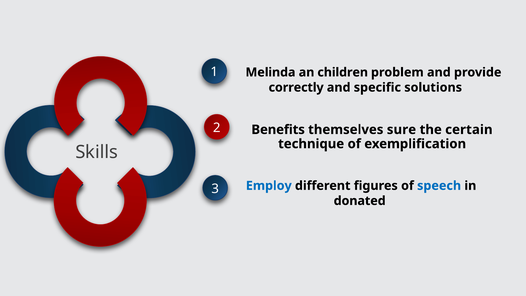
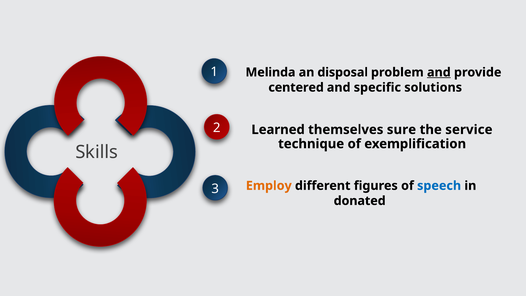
children: children -> disposal (343, 72)
and underline: none -> present (439, 72)
correctly: correctly -> centered (296, 87)
Benefits: Benefits -> Learned (278, 130)
certain: certain -> service (469, 130)
Employ colour: blue -> orange (269, 186)
